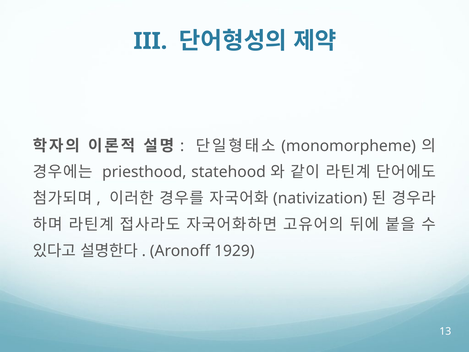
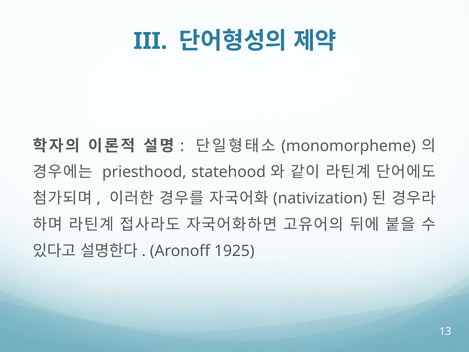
1929: 1929 -> 1925 (234, 251)
